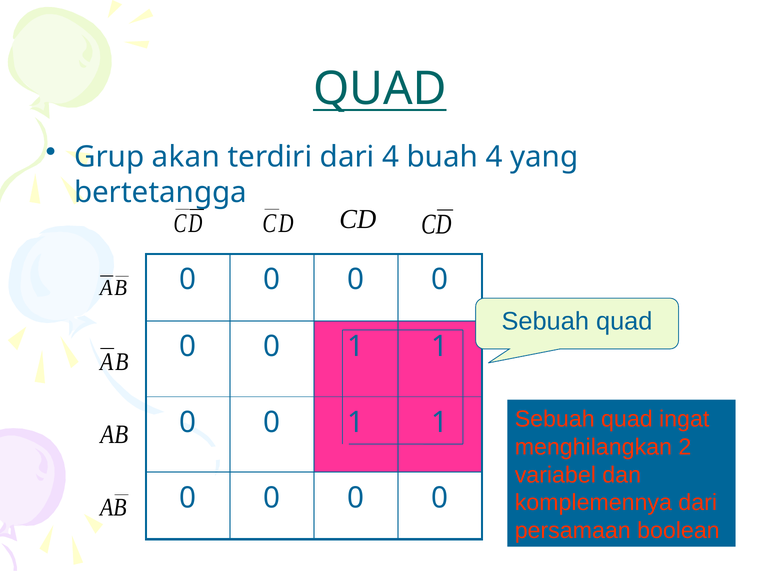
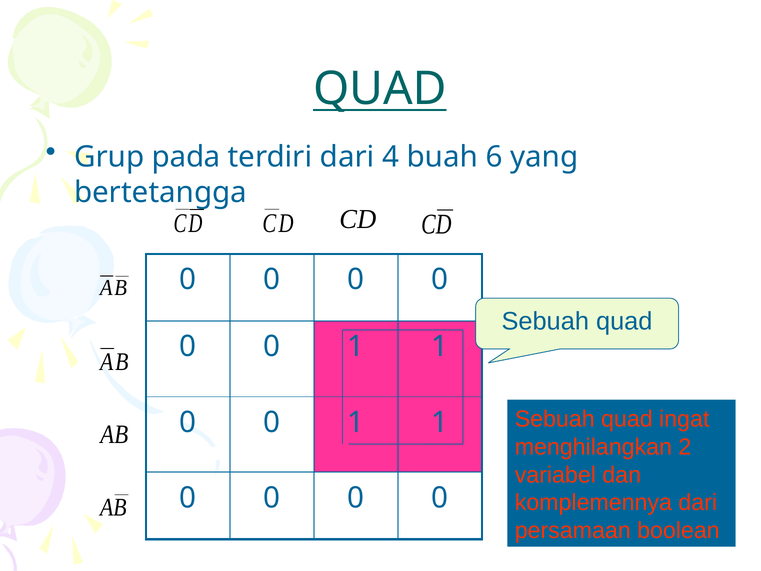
akan: akan -> pada (186, 157)
buah 4: 4 -> 6 (494, 157)
